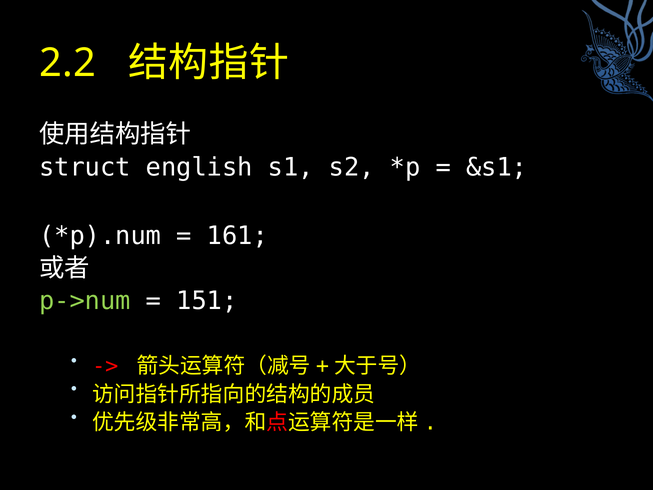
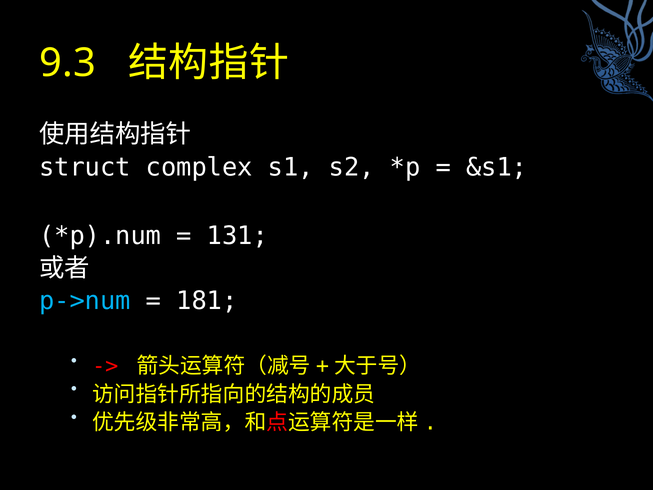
2.2: 2.2 -> 9.3 (68, 63)
english: english -> complex (199, 167)
161: 161 -> 131 (237, 236)
p->num colour: light green -> light blue (85, 301)
151: 151 -> 181 (207, 301)
